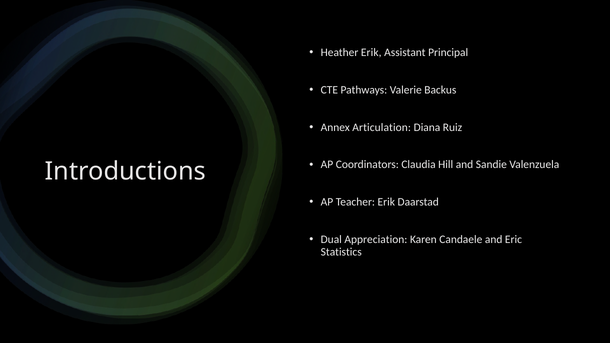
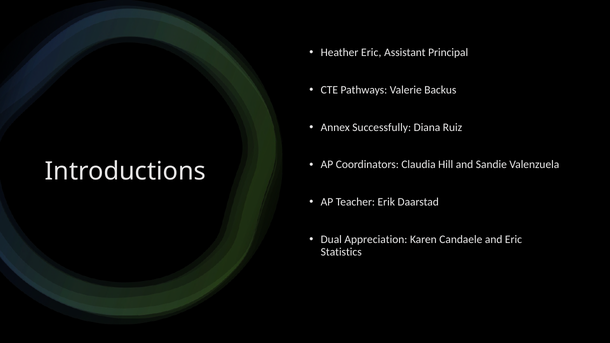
Heather Erik: Erik -> Eric (371, 52)
Articulation: Articulation -> Successfully (382, 127)
